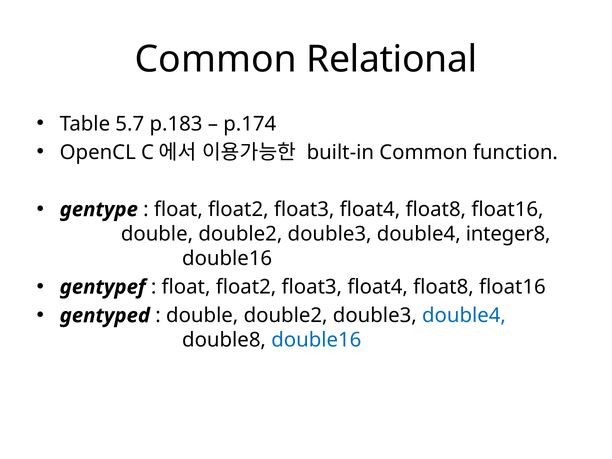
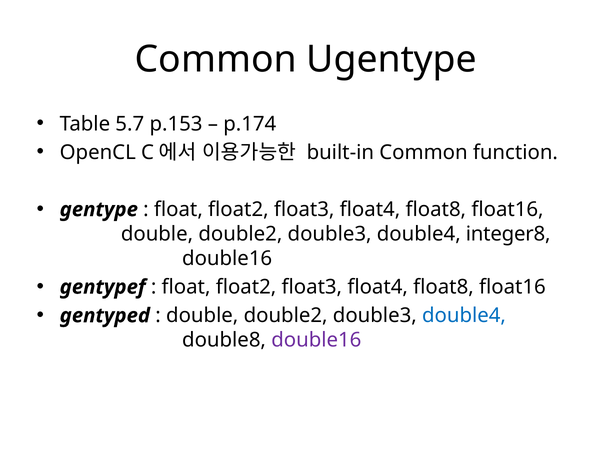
Relational: Relational -> Ugentype (392, 59)
p.183: p.183 -> p.153 (176, 124)
double16 colour: blue -> purple (316, 340)
